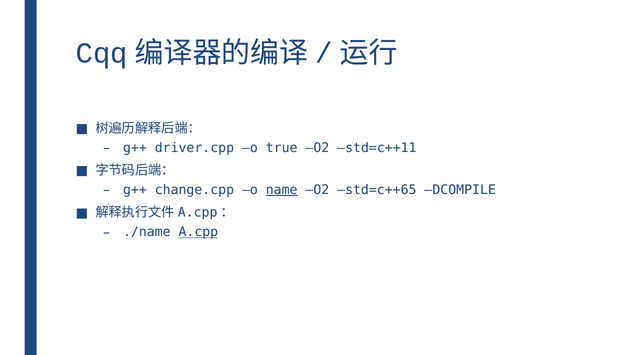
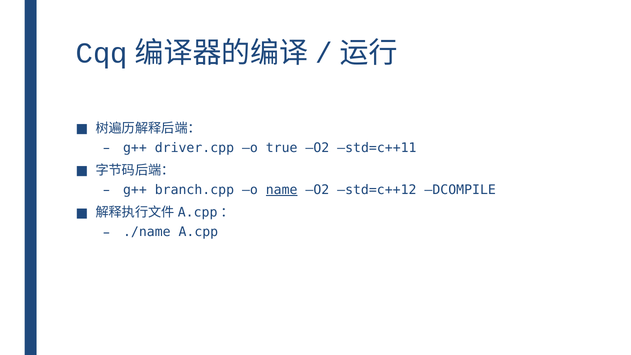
change.cpp: change.cpp -> branch.cpp (194, 190)
std=c++65: std=c++65 -> std=c++12 (377, 190)
A.cpp underline: present -> none (198, 232)
